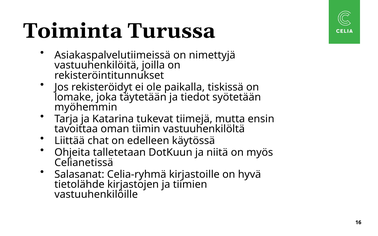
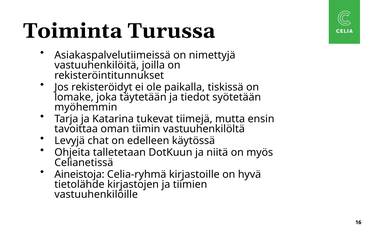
Liittää: Liittää -> Levyjä (70, 141)
Salasanat: Salasanat -> Aineistoja (79, 175)
